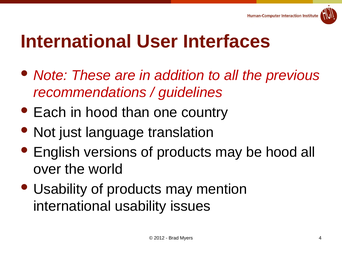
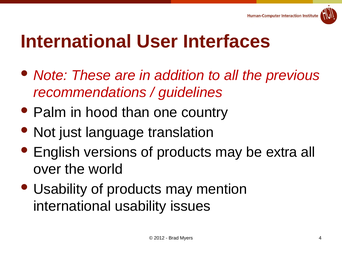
Each: Each -> Palm (50, 113)
be hood: hood -> extra (282, 153)
